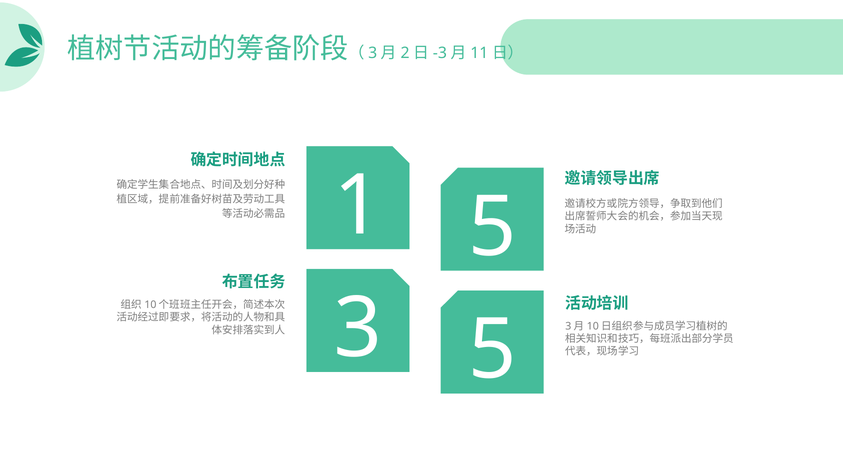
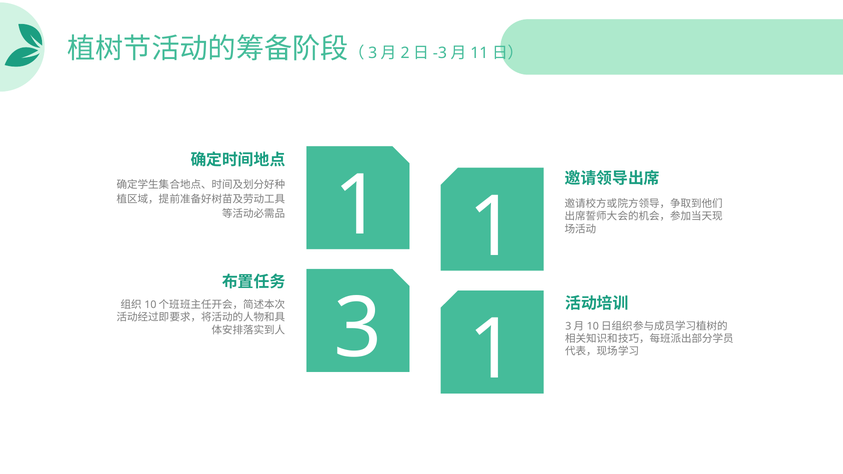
1 5: 5 -> 1 (492, 227)
3 5: 5 -> 1 (492, 350)
